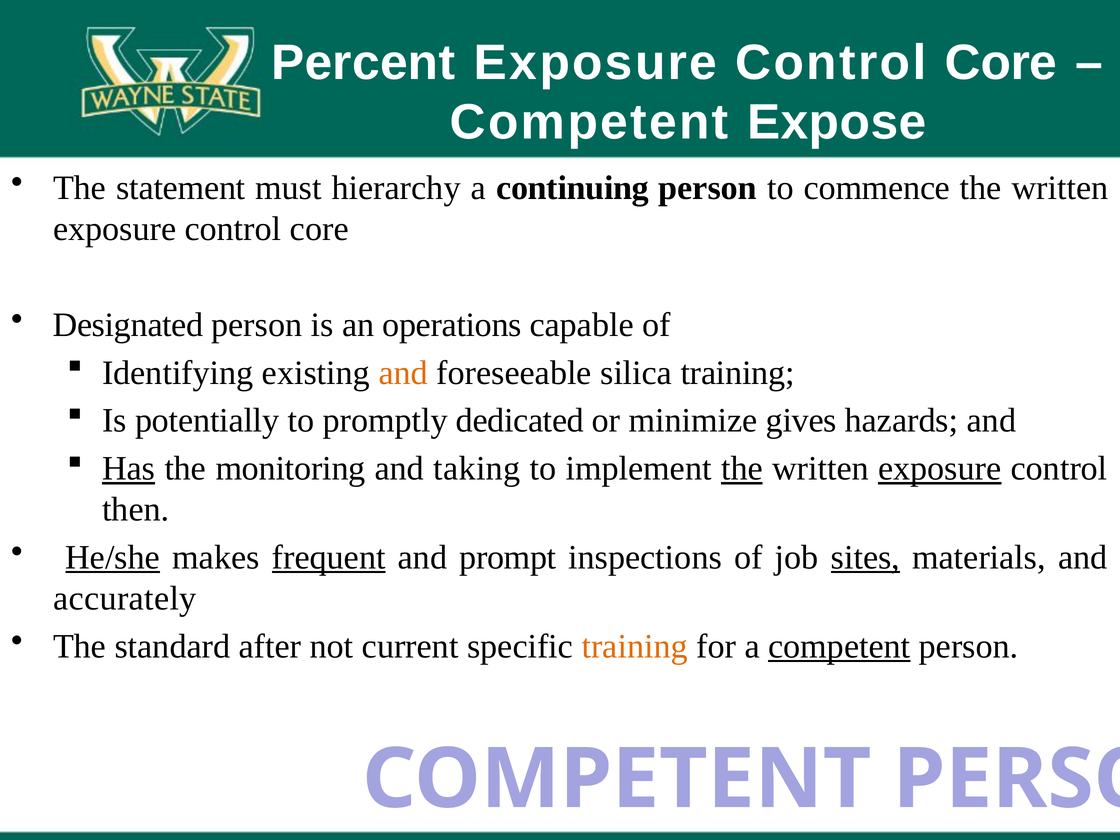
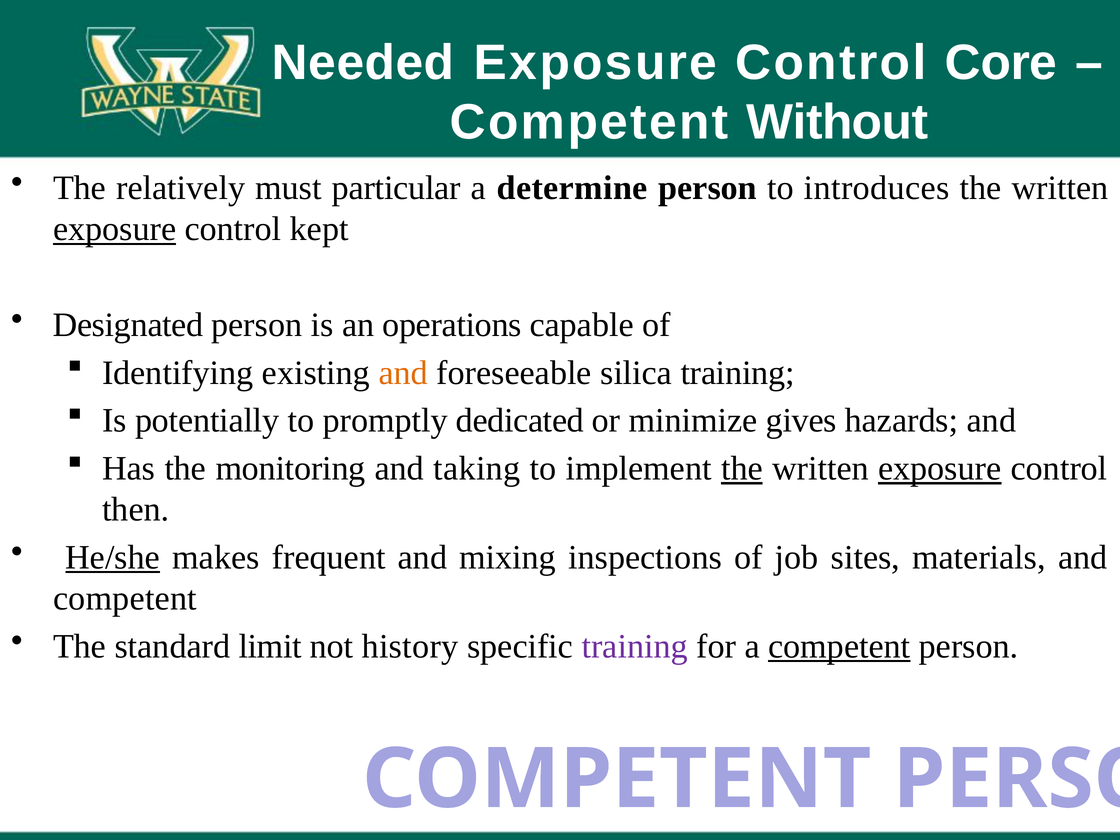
Percent: Percent -> Needed (363, 63)
Expose: Expose -> Without (837, 123)
statement: statement -> relatively (181, 188)
hierarchy: hierarchy -> particular (396, 188)
continuing: continuing -> determine (572, 188)
commence: commence -> introduces (877, 188)
exposure underline: none -> present (115, 229)
core: core -> kept (319, 229)
Has underline: present -> none (129, 469)
frequent underline: present -> none (329, 557)
prompt: prompt -> mixing (508, 557)
sites underline: present -> none (865, 557)
accurately: accurately -> competent (125, 599)
after: after -> limit (270, 646)
current: current -> history (410, 646)
training colour: orange -> purple (635, 646)
